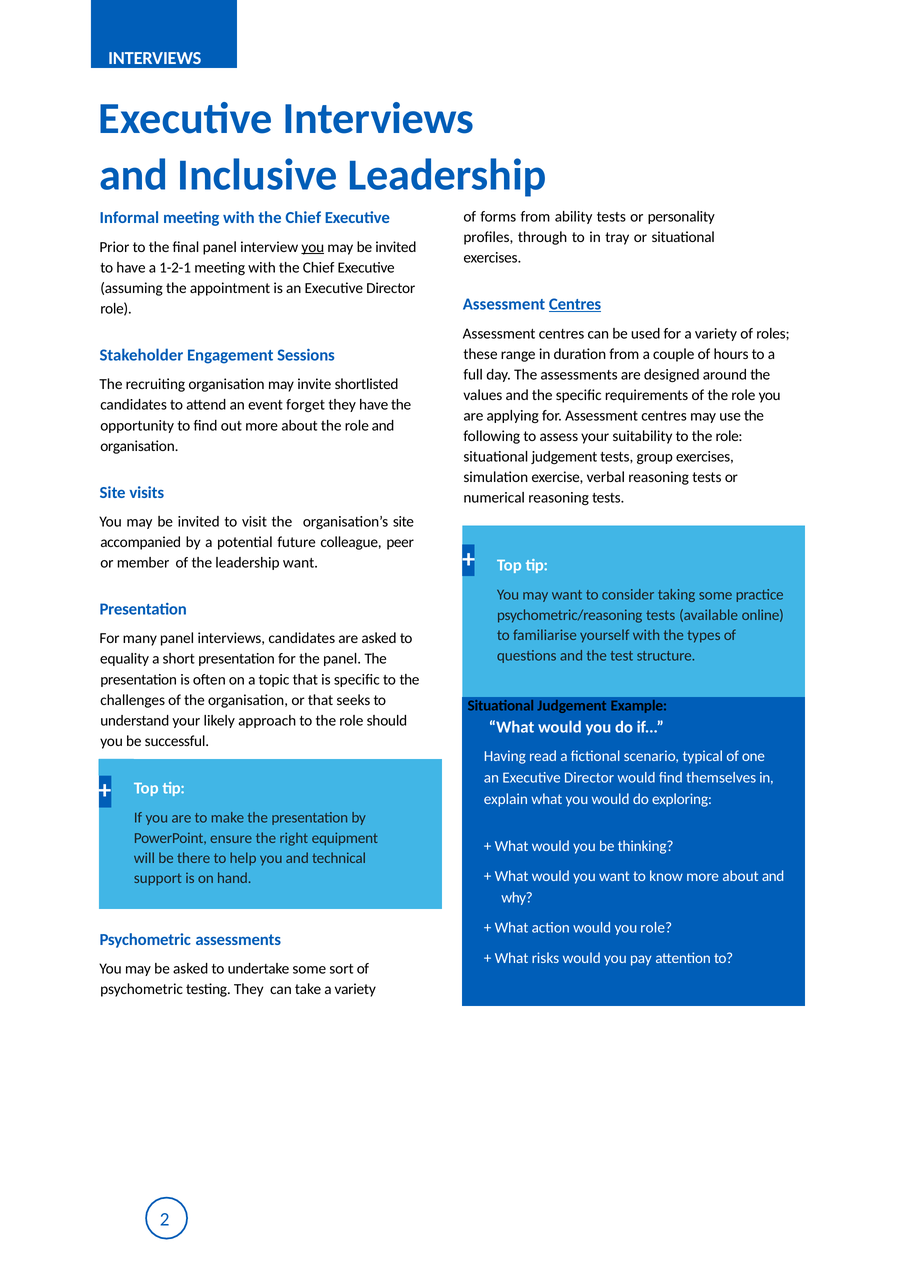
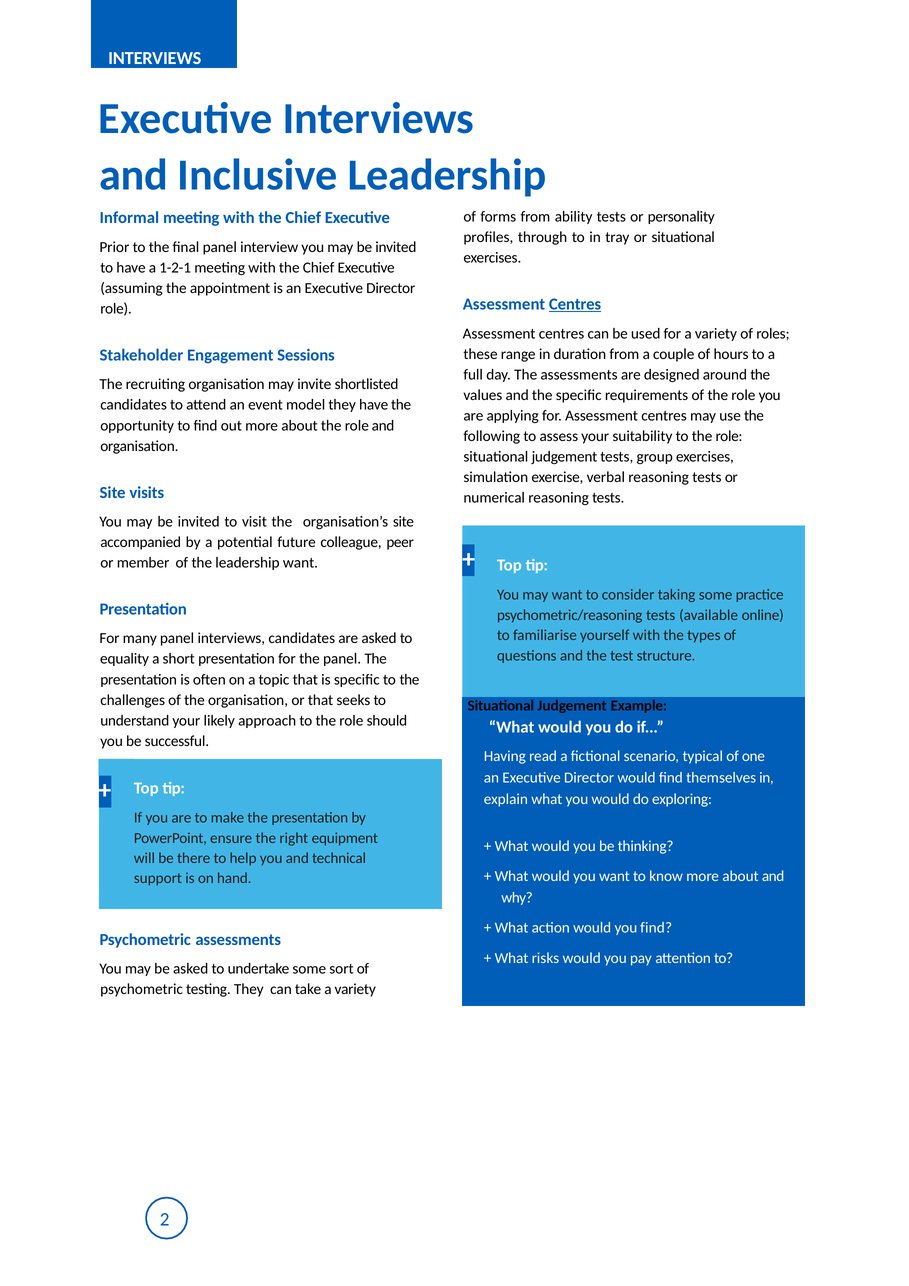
you underline: present -> none (313, 247)
forget: forget -> model (306, 405)
you role: role -> find (656, 928)
